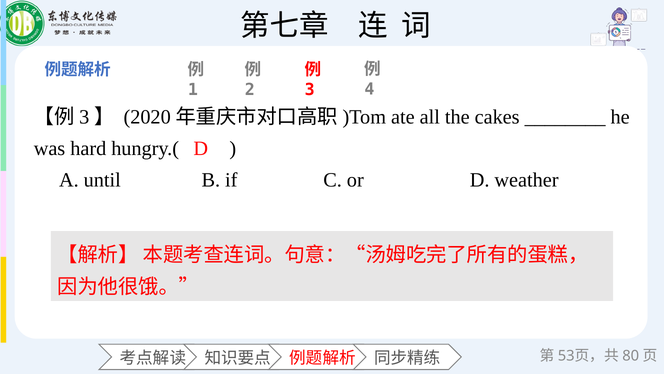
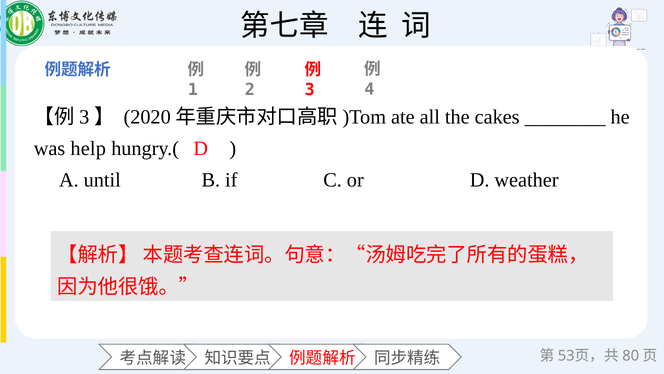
hard: hard -> help (88, 148)
